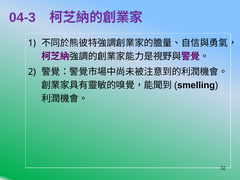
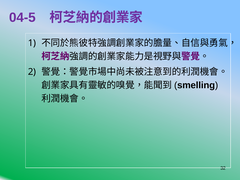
04-3: 04-3 -> 04-5 (22, 18)
